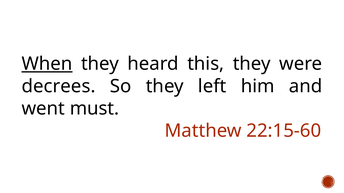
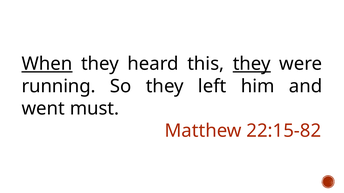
they underline: none -> present (252, 64)
decrees: decrees -> running (59, 86)
22:15-60: 22:15-60 -> 22:15-82 (284, 131)
